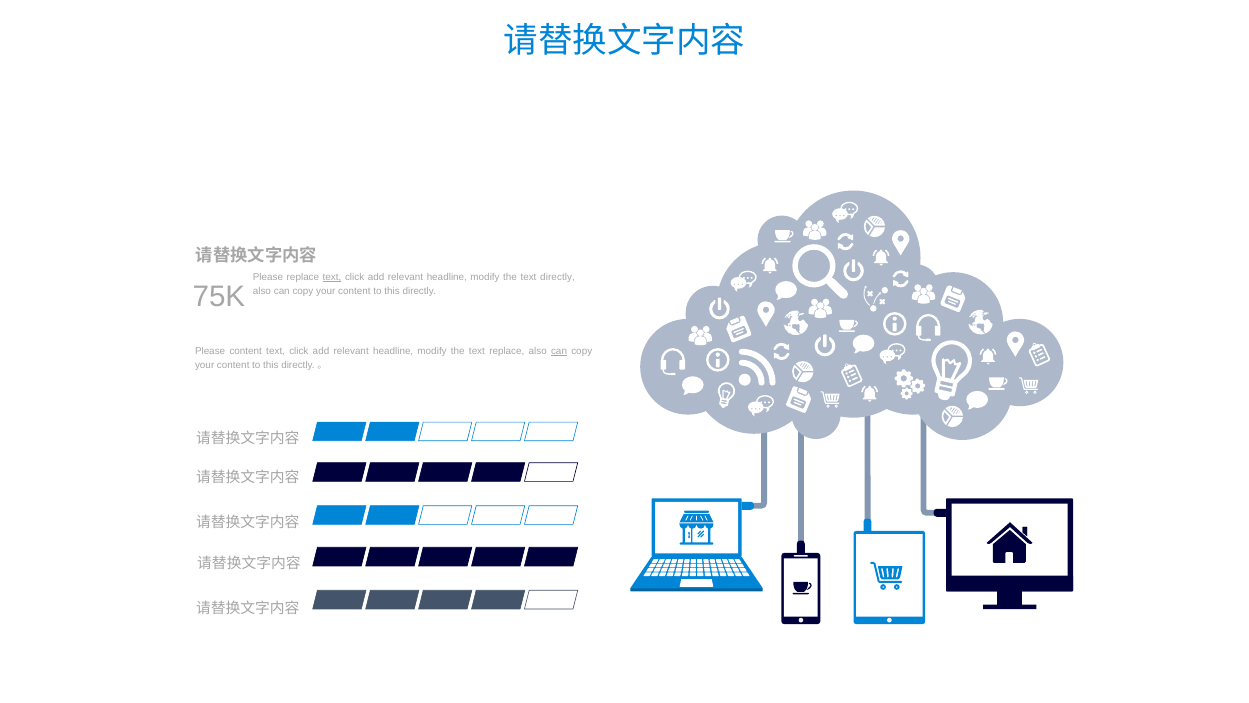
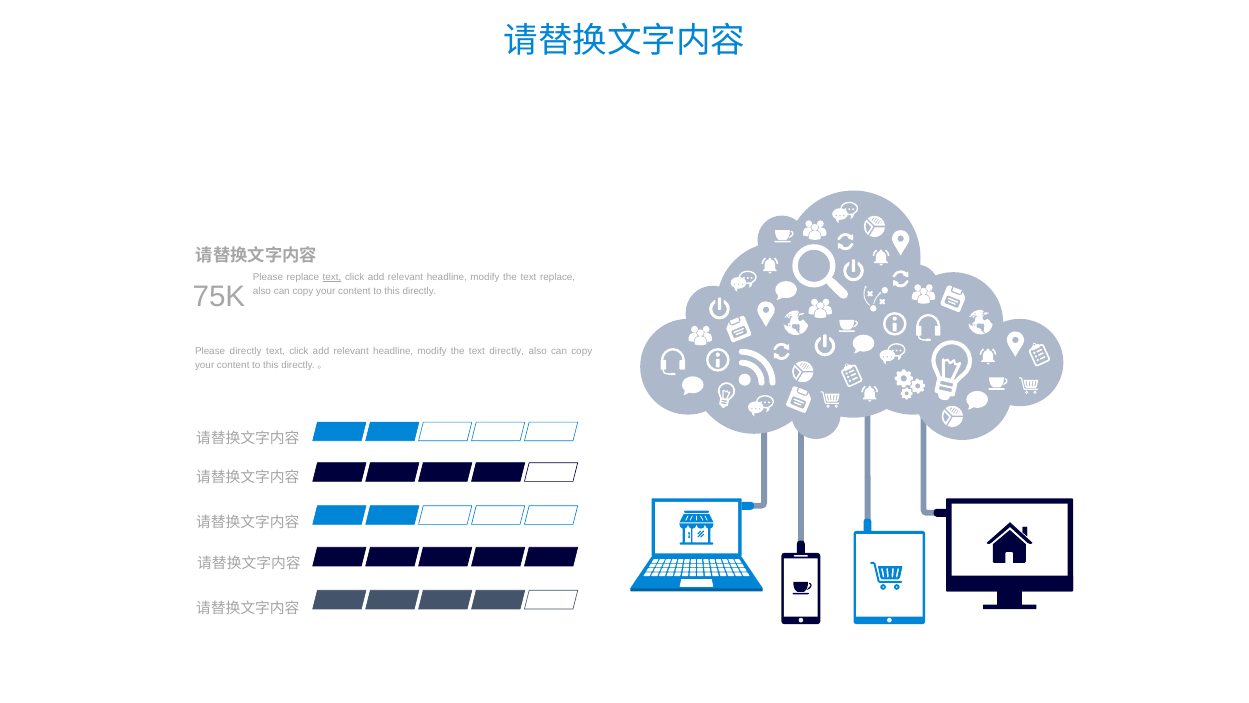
text directly: directly -> replace (558, 277)
Please content: content -> directly (246, 351)
text replace: replace -> directly (507, 351)
can underline: present -> none (559, 351)
